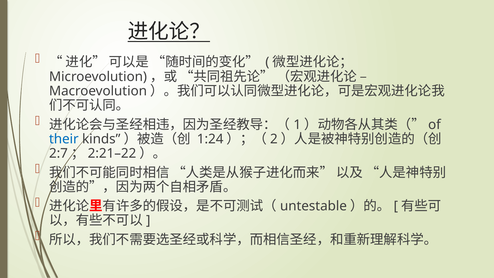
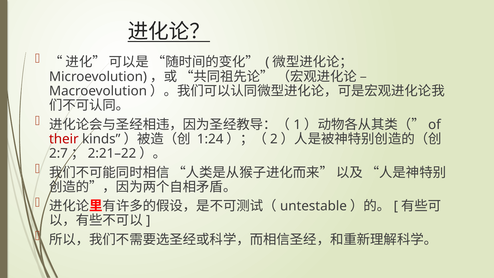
their colour: blue -> red (64, 139)
